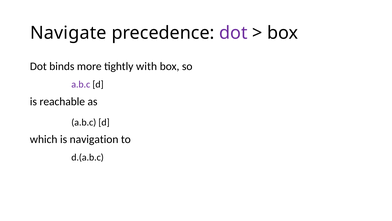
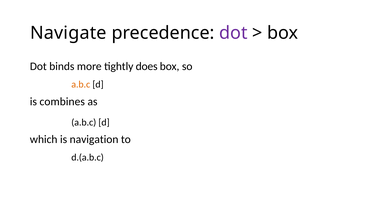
with: with -> does (147, 66)
a.b.c colour: purple -> orange (81, 84)
reachable: reachable -> combines (62, 101)
